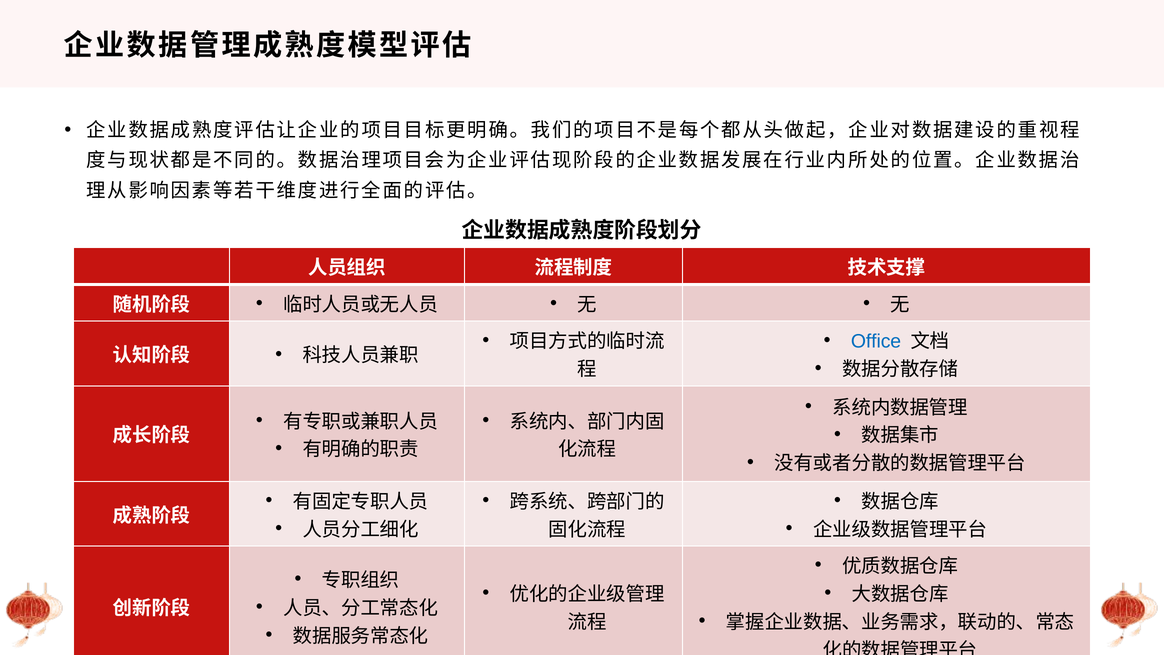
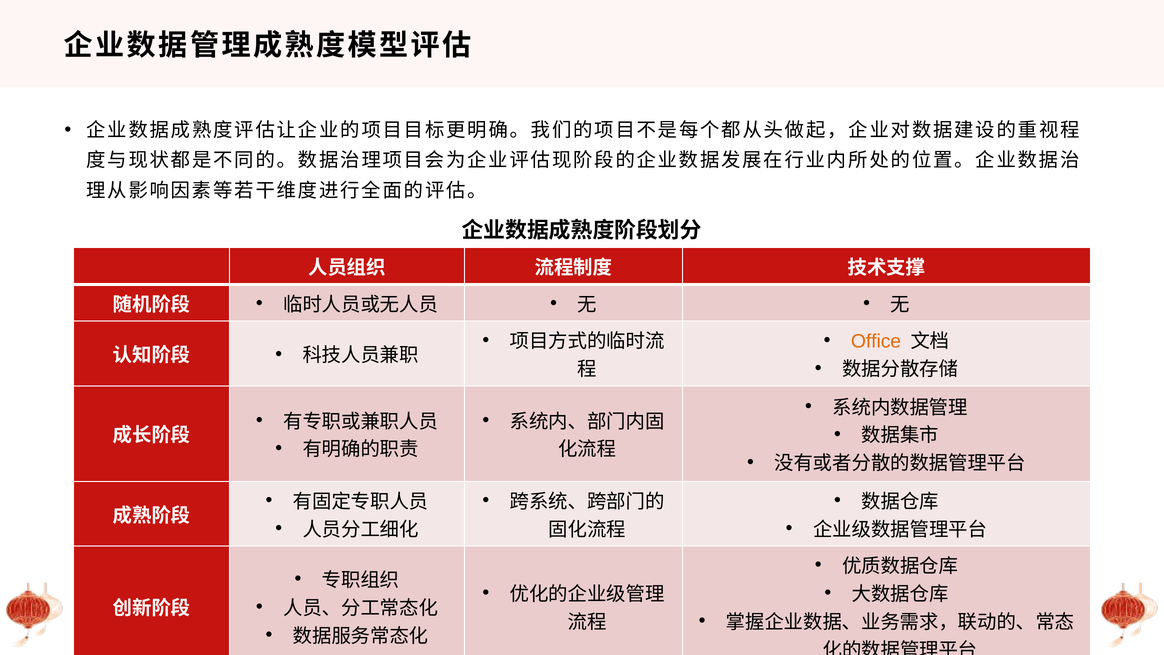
Office colour: blue -> orange (876, 341)
